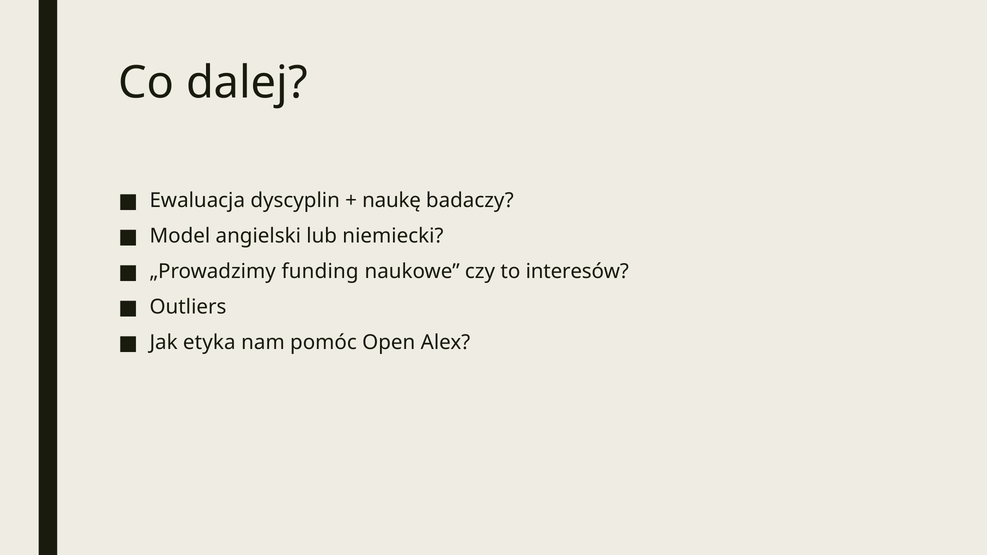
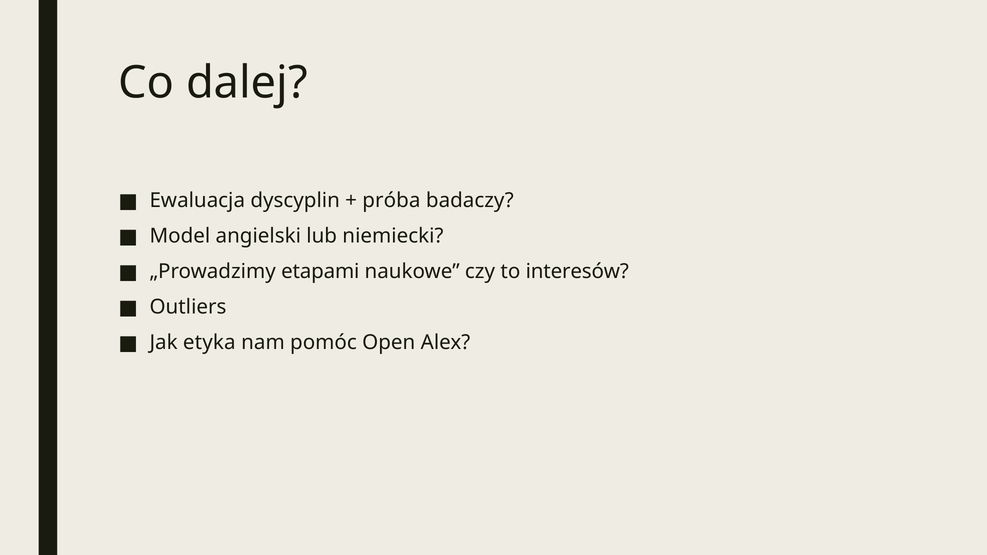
naukę: naukę -> próba (391, 201)
funding: funding -> etapami (320, 272)
